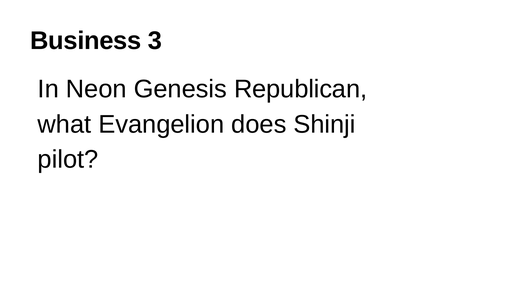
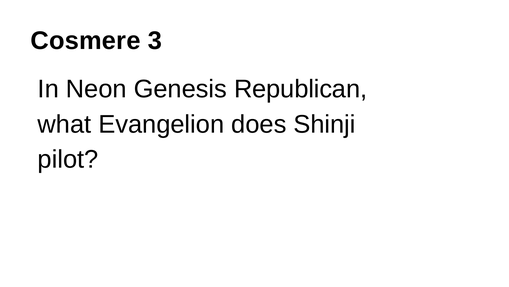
Business: Business -> Cosmere (86, 41)
